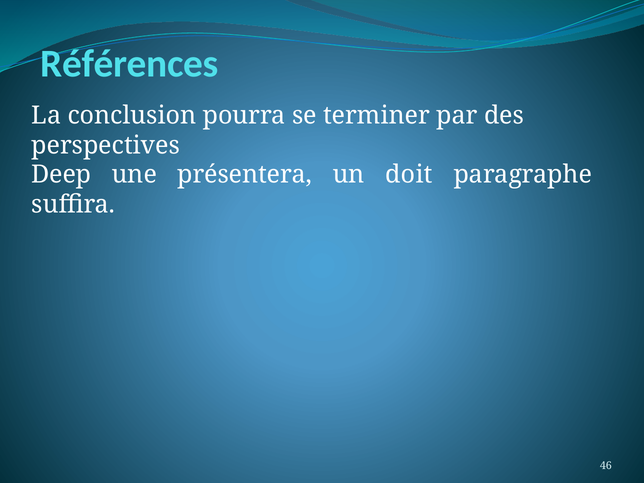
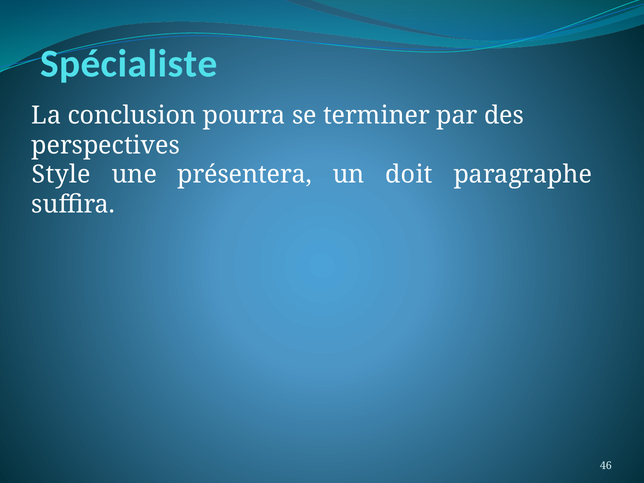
Références: Références -> Spécialiste (129, 64)
Deep: Deep -> Style (61, 174)
